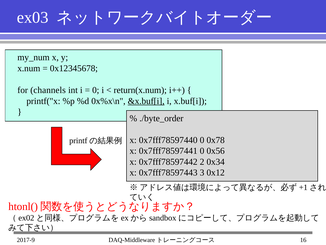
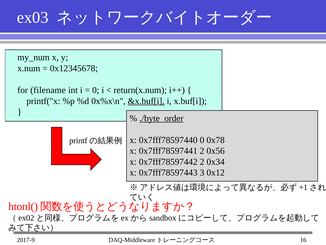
channels: channels -> filename (48, 90)
./byte_order underline: none -> present (161, 118)
0x7fff78597441 0: 0 -> 2 (202, 151)
